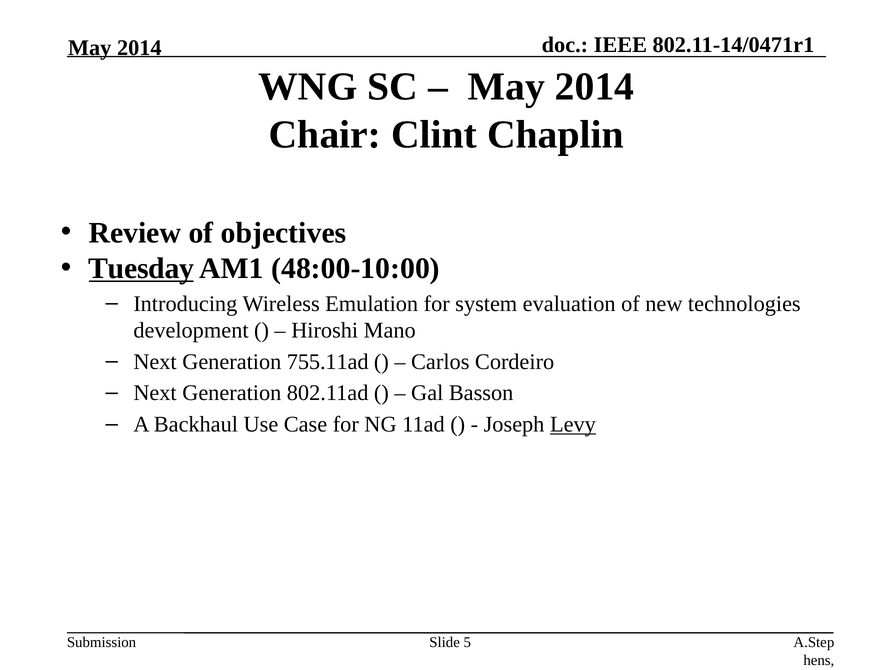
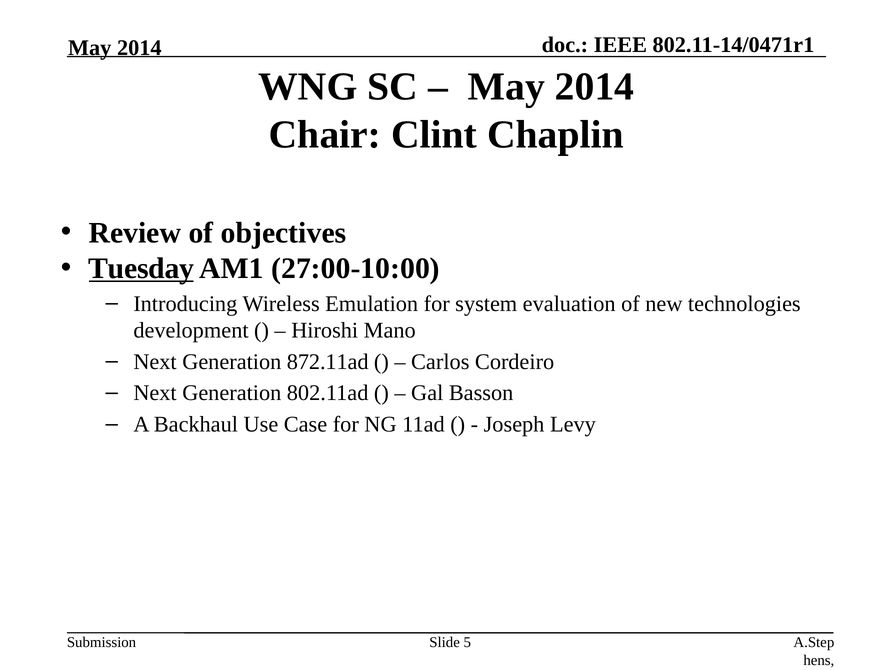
48:00-10:00: 48:00-10:00 -> 27:00-10:00 (356, 268)
755.11ad: 755.11ad -> 872.11ad (328, 362)
Levy underline: present -> none (573, 424)
